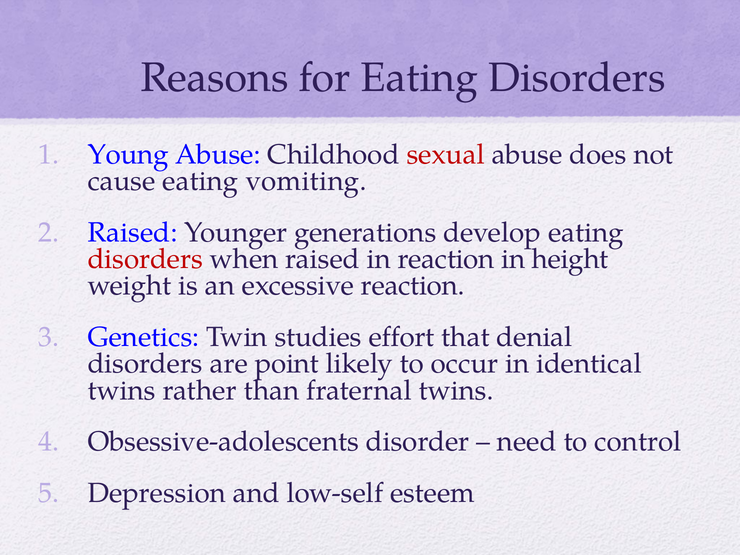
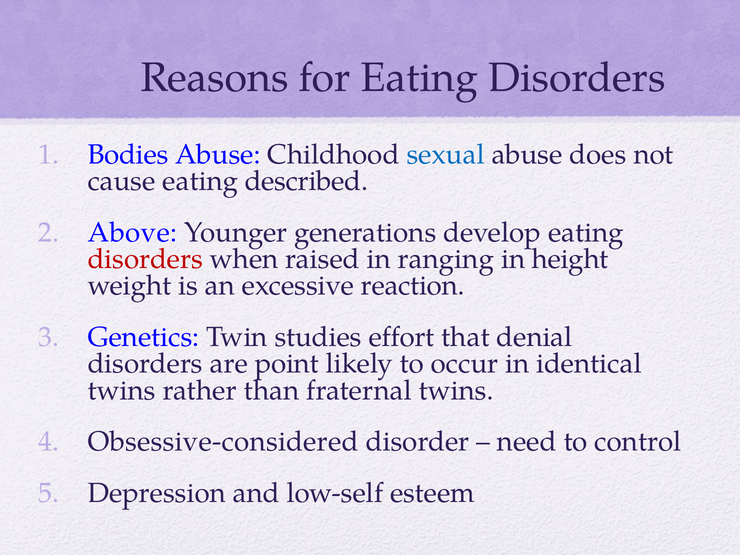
Young: Young -> Bodies (128, 154)
sexual colour: red -> blue (446, 154)
vomiting: vomiting -> described (306, 181)
Raised: Raised -> Above (132, 232)
in reaction: reaction -> ranging (446, 259)
Obsessive-adolescents: Obsessive-adolescents -> Obsessive-considered (223, 442)
